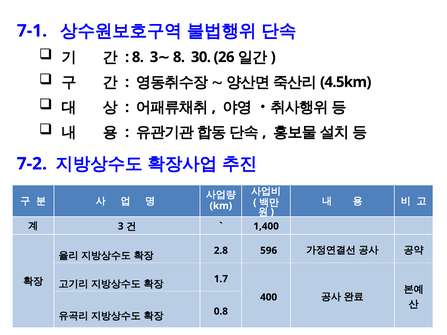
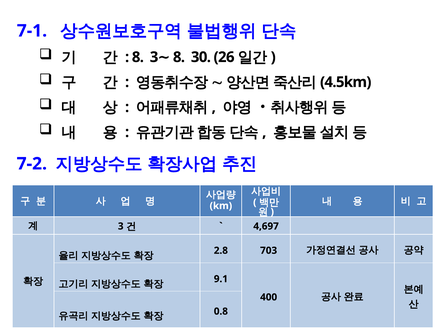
1,400: 1,400 -> 4,697 (266, 226)
596: 596 -> 703 (269, 251)
1.7: 1.7 -> 9.1 (221, 279)
